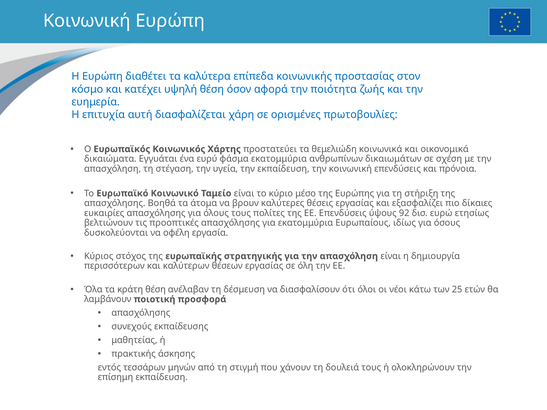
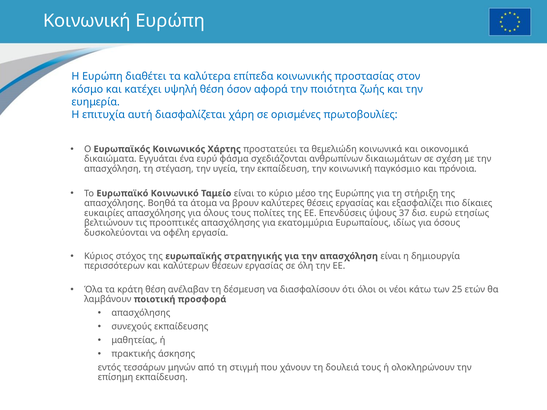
φάσμα εκατομμύρια: εκατομμύρια -> σχεδιάζονται (279, 159)
κοινωνική επενδύσεις: επενδύσεις -> παγκόσμιο (397, 169)
92: 92 -> 37 (404, 213)
